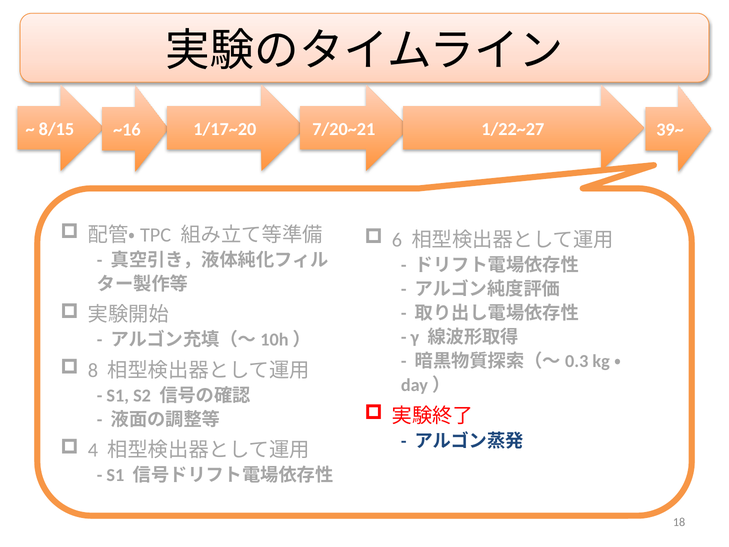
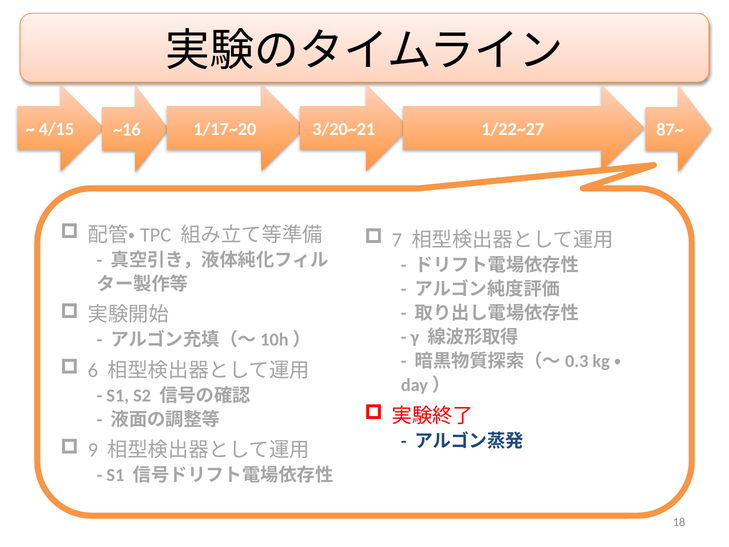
8/15: 8/15 -> 4/15 (56, 129)
7/20~21: 7/20~21 -> 3/20~21 (344, 129)
39~: 39~ -> 87~ (670, 130)
6: 6 -> 7 (397, 240)
8: 8 -> 6 (93, 370)
4: 4 -> 9 (93, 450)
